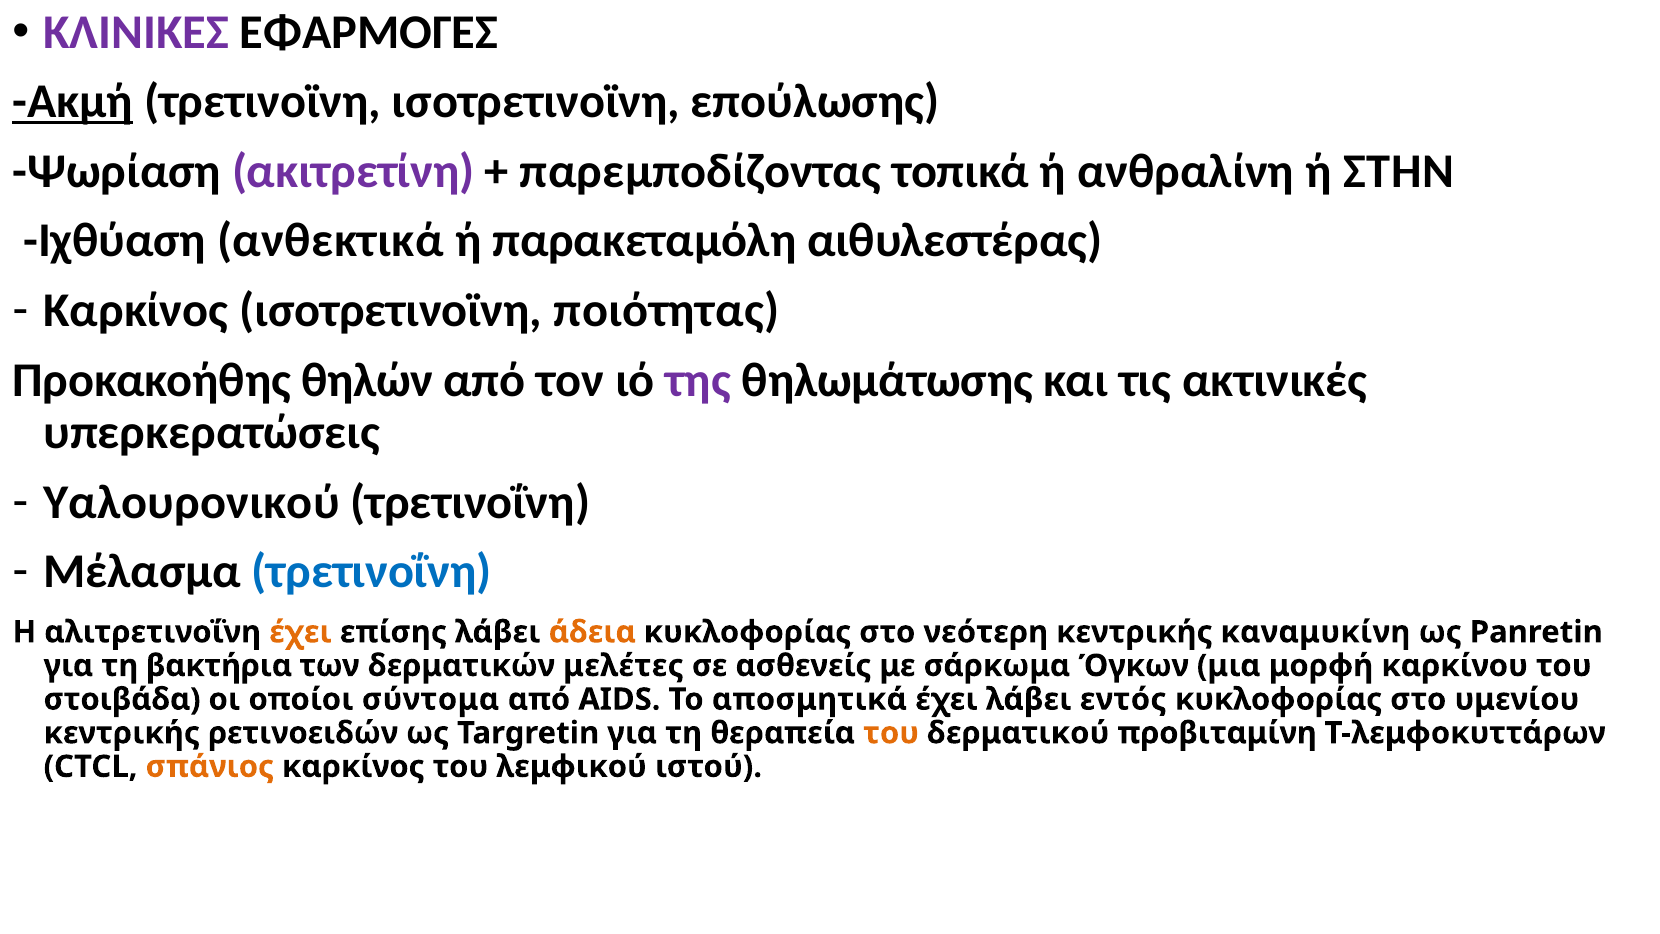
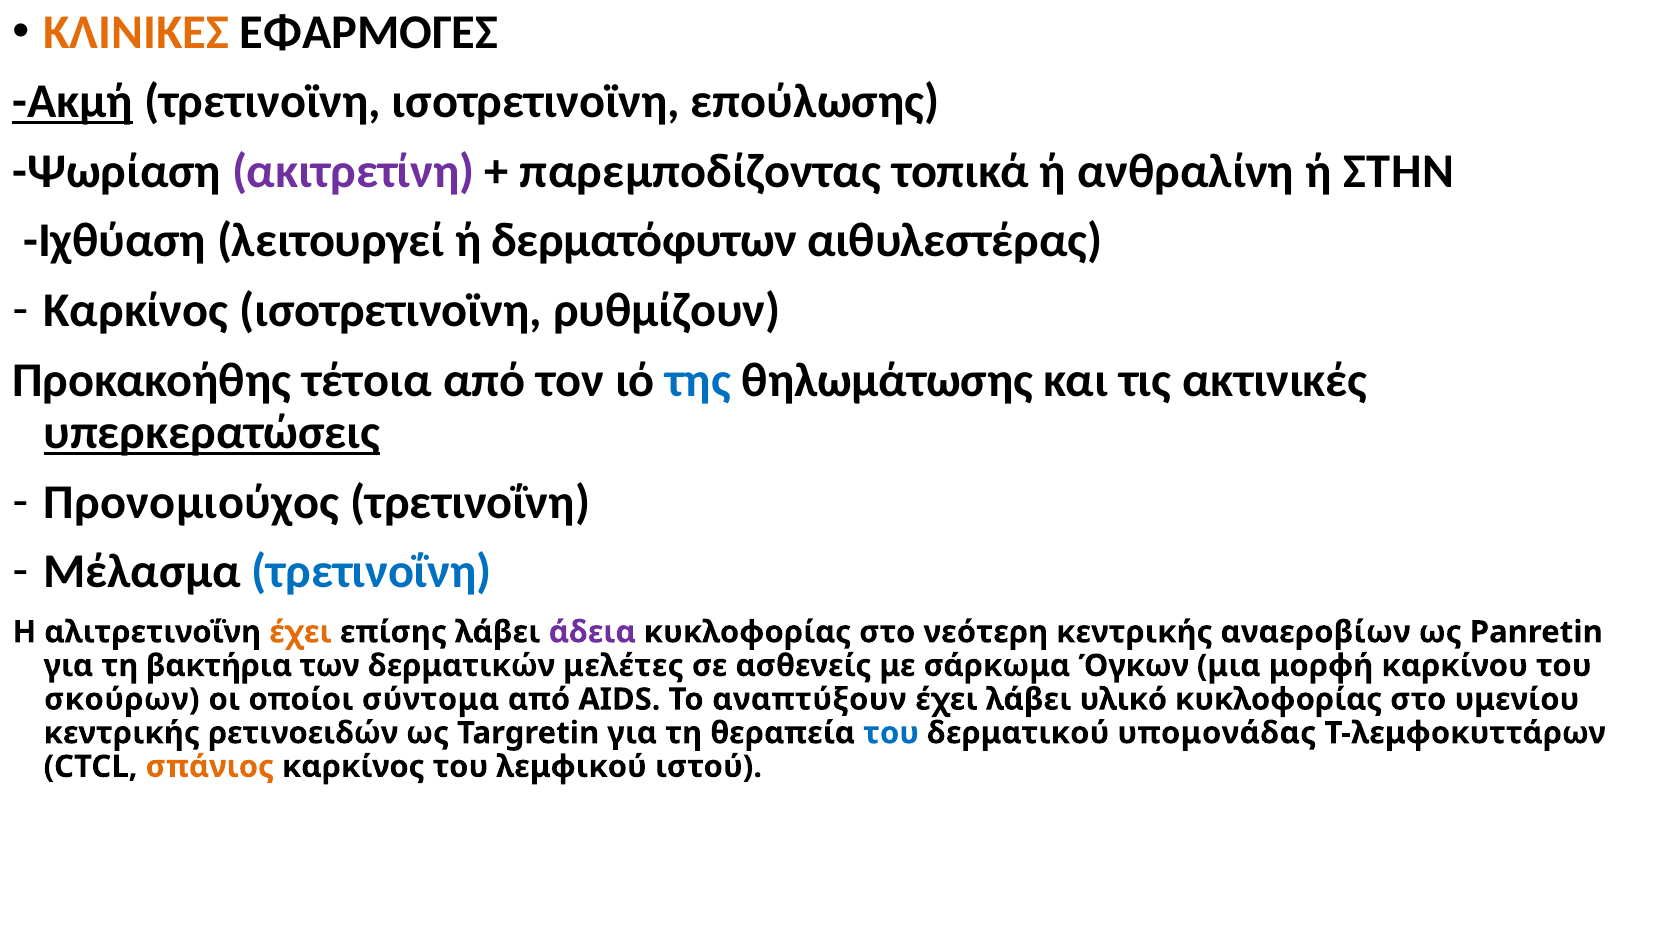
ΚΛΙΝΙΚΕΣ colour: purple -> orange (136, 32)
ανθεκτικά: ανθεκτικά -> λειτουργεί (331, 241)
παρακεταμόλη: παρακεταμόλη -> δερματόφυτων (644, 241)
ποιότητας: ποιότητας -> ρυθμίζουν (667, 311)
θηλών: θηλών -> τέτοια (367, 380)
της colour: purple -> blue (698, 380)
υπερκερατώσεις underline: none -> present (212, 432)
Υαλουρονικού: Υαλουρονικού -> Προνομιούχος (192, 502)
άδεια colour: orange -> purple (592, 632)
καναμυκίνη: καναμυκίνη -> αναεροβίων (1316, 632)
στοιβάδα: στοιβάδα -> σκούρων (122, 699)
αποσμητικά: αποσμητικά -> αναπτύξουν (809, 699)
εντός: εντός -> υλικό (1123, 699)
του colour: orange -> blue (891, 733)
προβιταμίνη: προβιταμίνη -> υπομονάδας (1217, 733)
